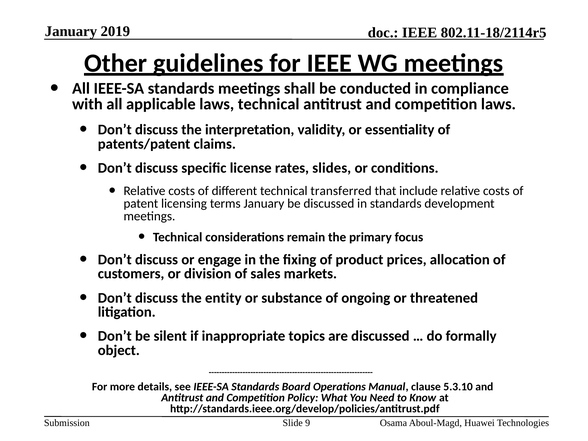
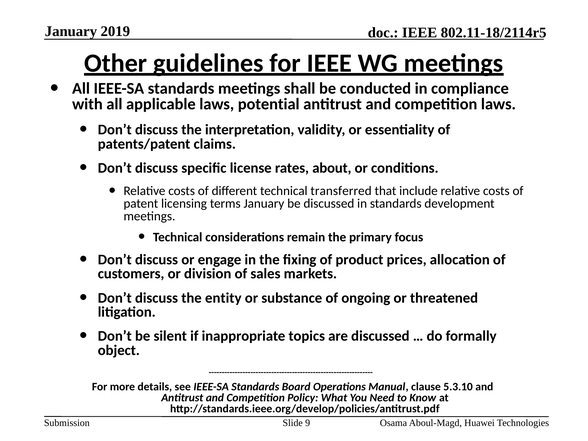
laws technical: technical -> potential (269, 104)
slides: slides -> about (332, 168)
